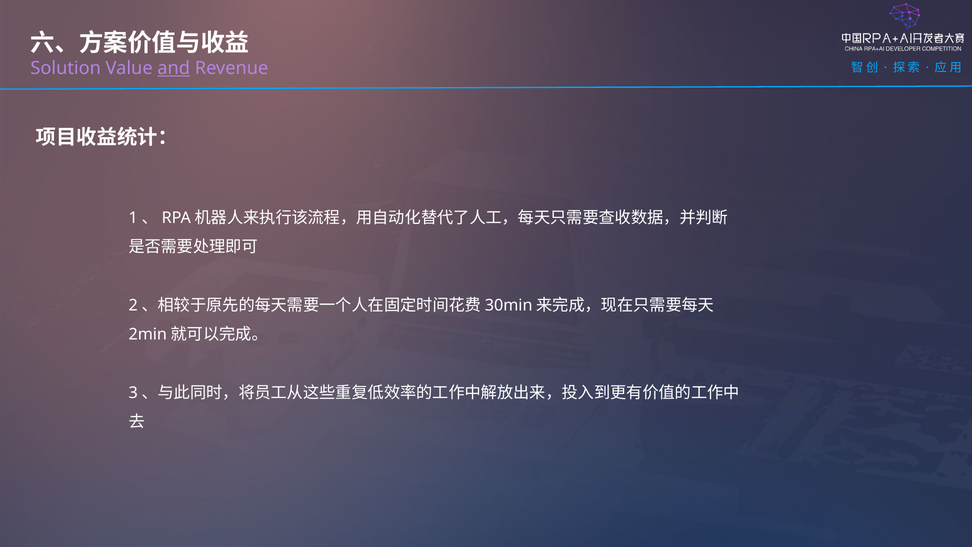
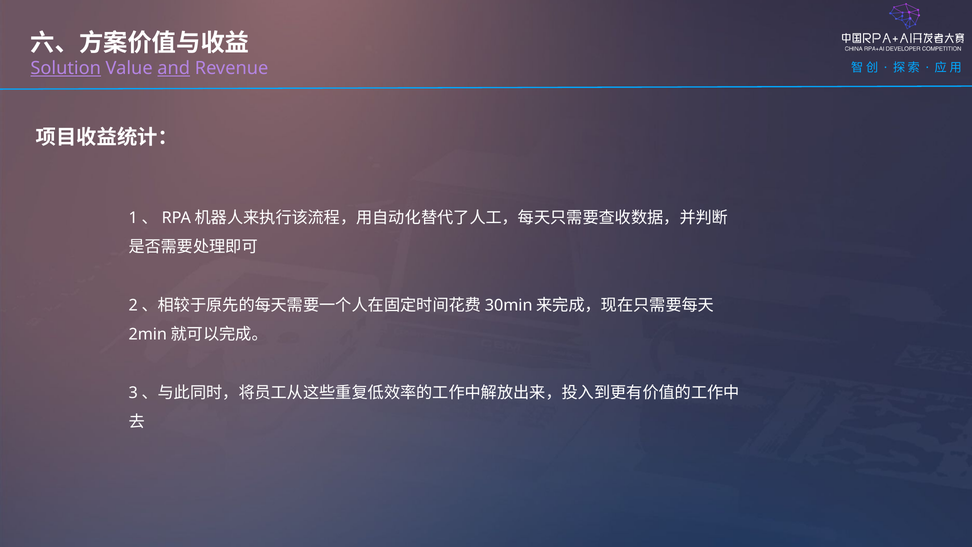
Solution underline: none -> present (66, 68)
